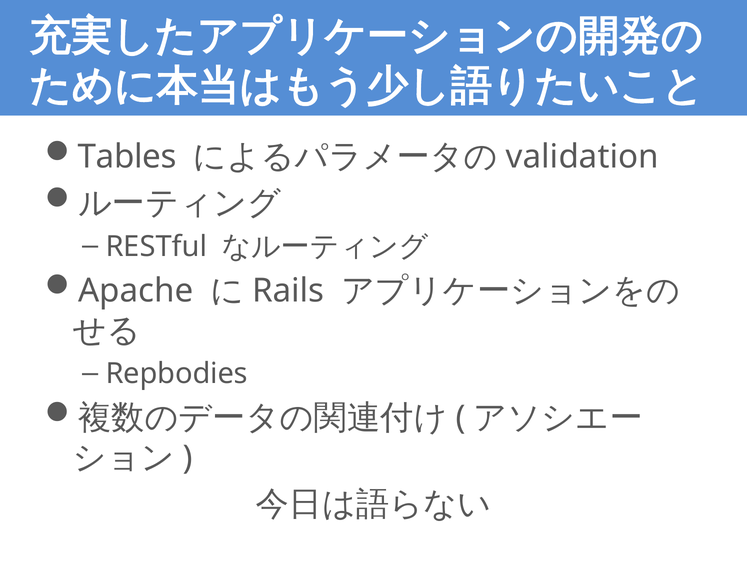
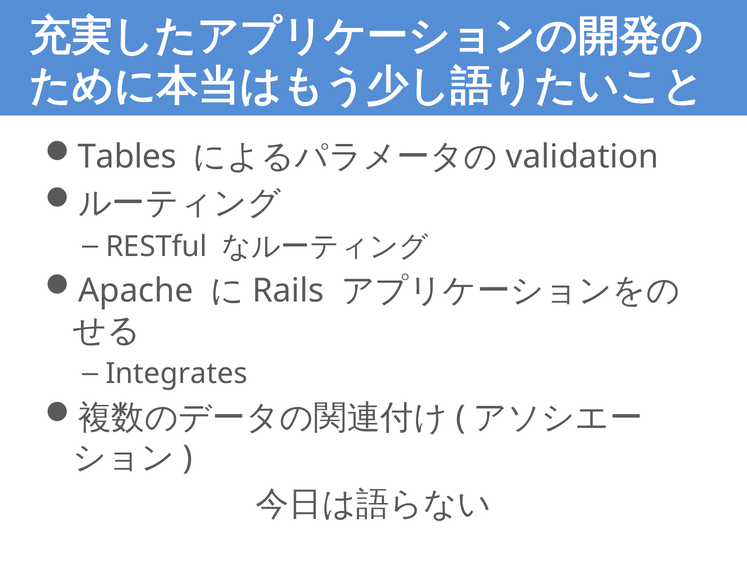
Repbodies: Repbodies -> Integrates (177, 373)
